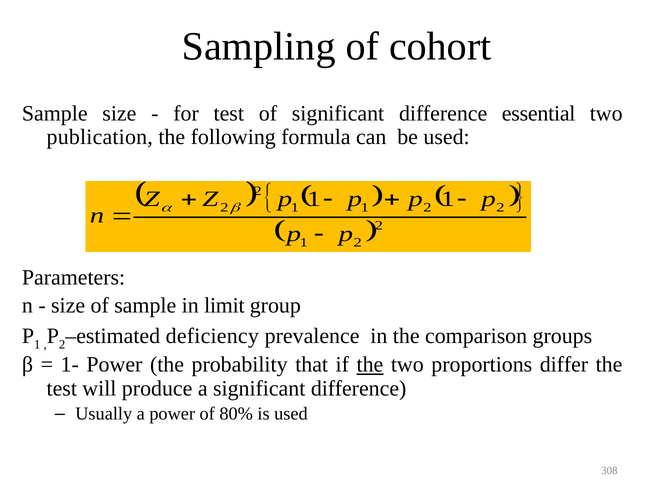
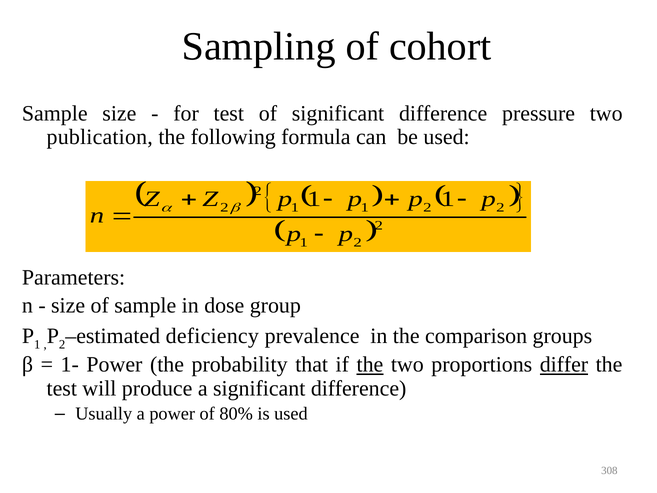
essential: essential -> pressure (539, 114)
limit: limit -> dose (224, 305)
differ underline: none -> present (564, 365)
